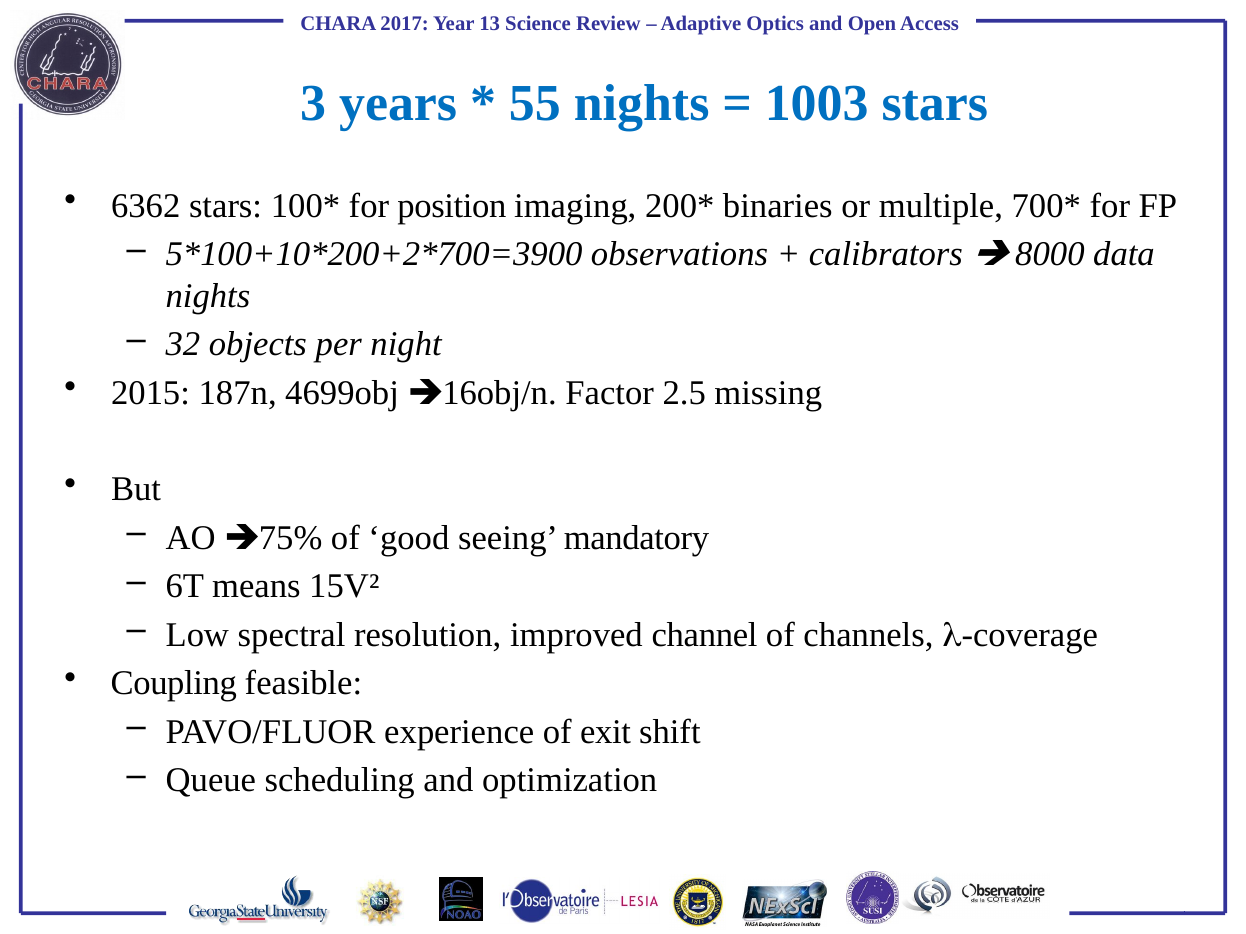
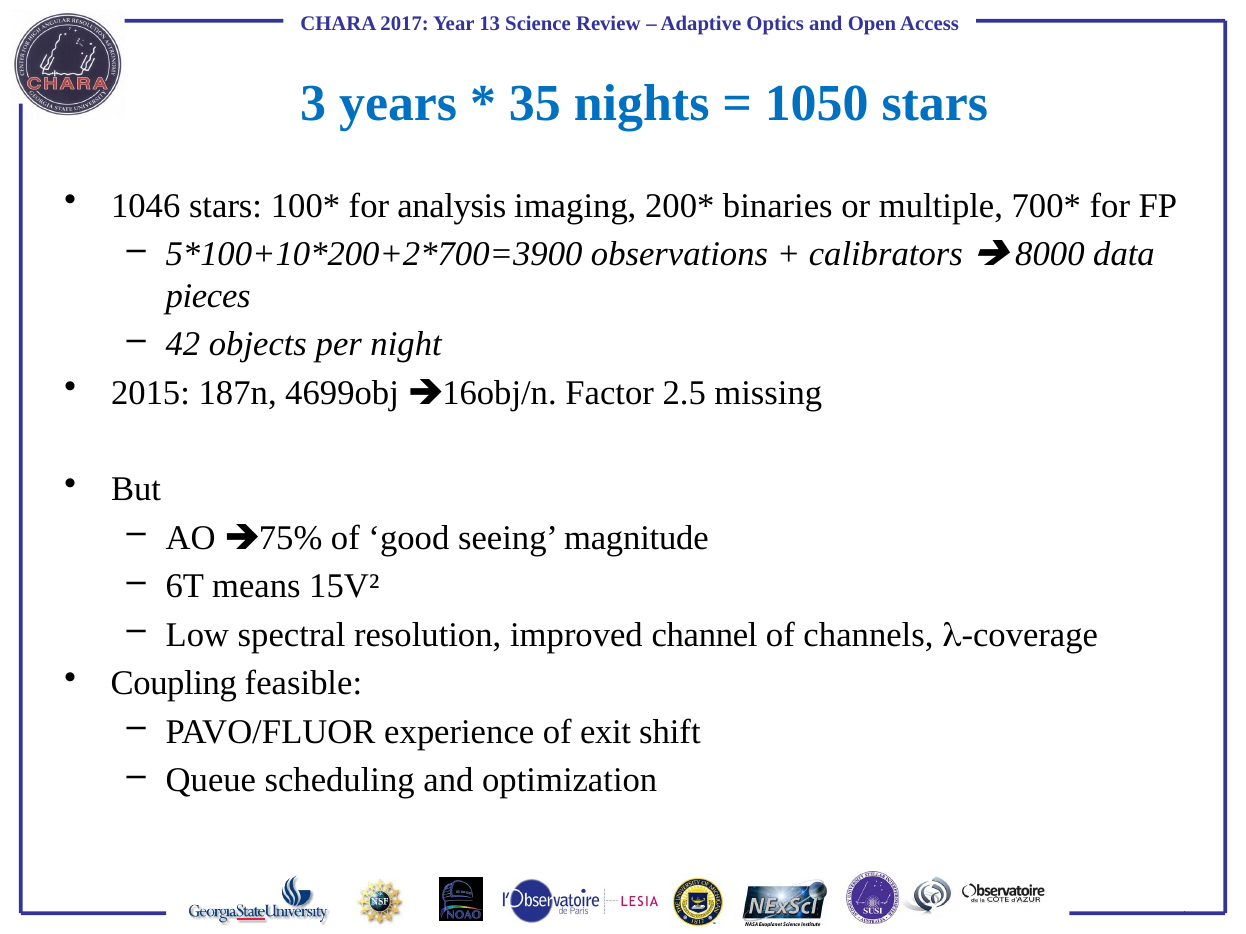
55: 55 -> 35 (535, 103)
1003: 1003 -> 1050 (817, 103)
6362: 6362 -> 1046 (146, 206)
position: position -> analysis (452, 206)
nights: nights -> pieces (208, 296)
32: 32 -> 42 (183, 344)
mandatory: mandatory -> magnitude (636, 538)
